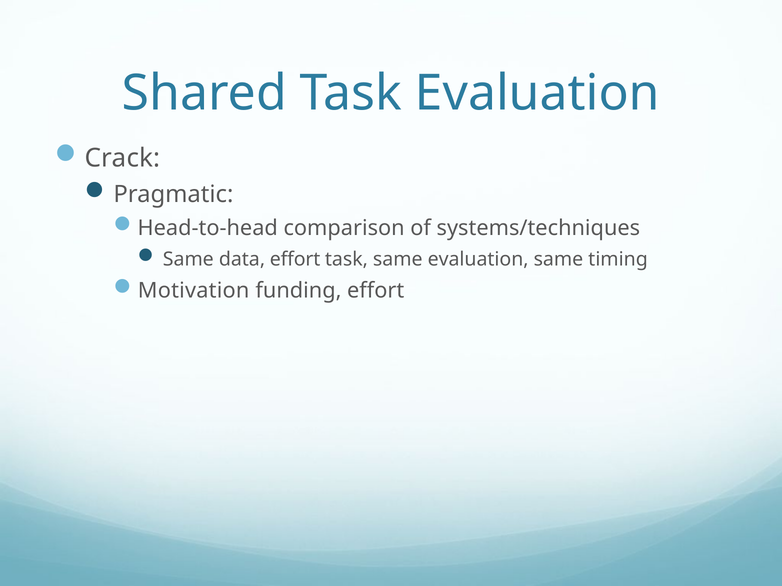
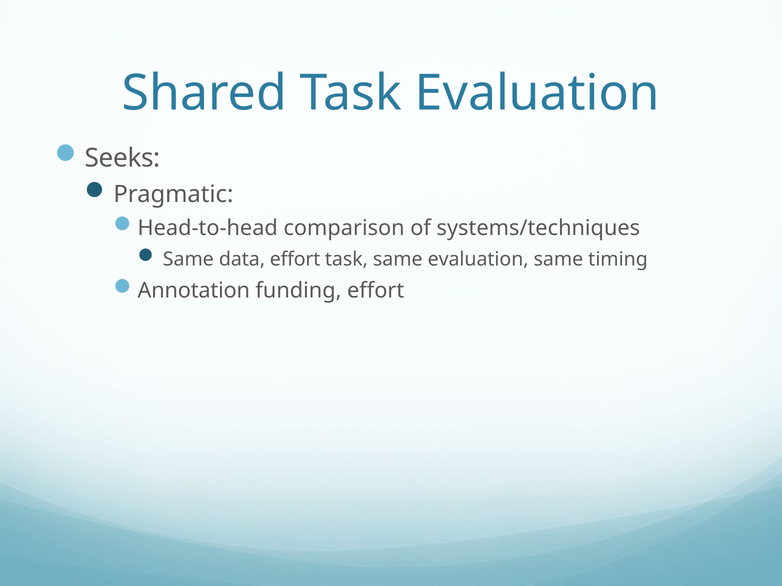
Crack: Crack -> Seeks (123, 158)
Motivation: Motivation -> Annotation (194, 291)
